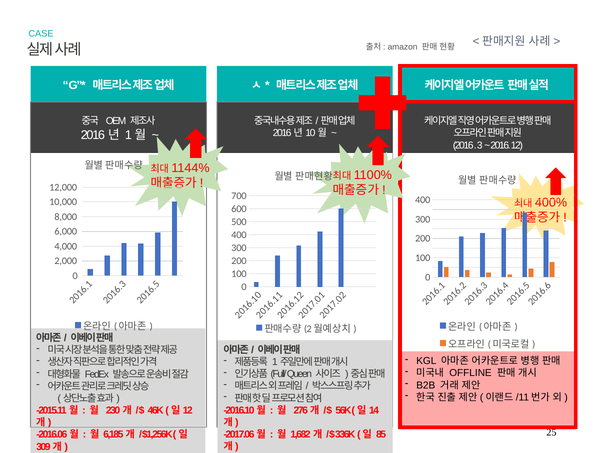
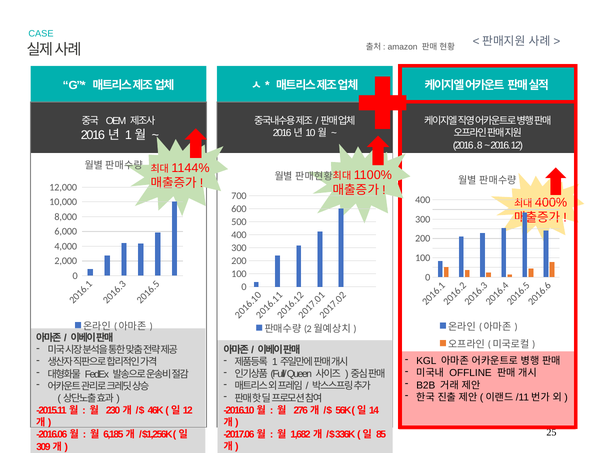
3: 3 -> 8 (480, 145)
